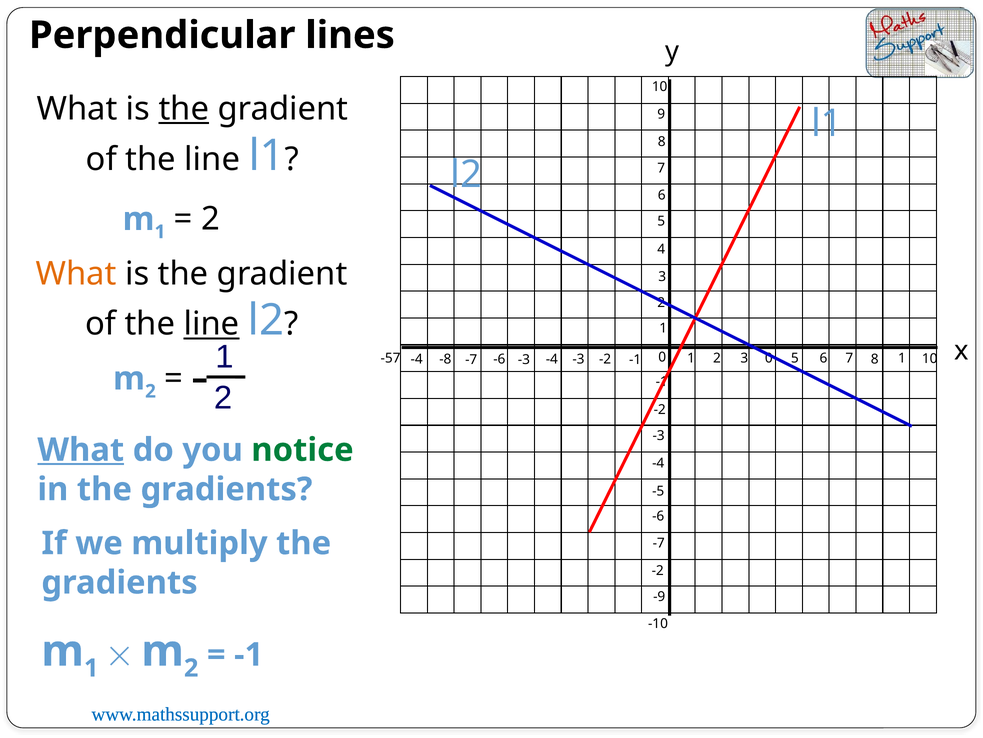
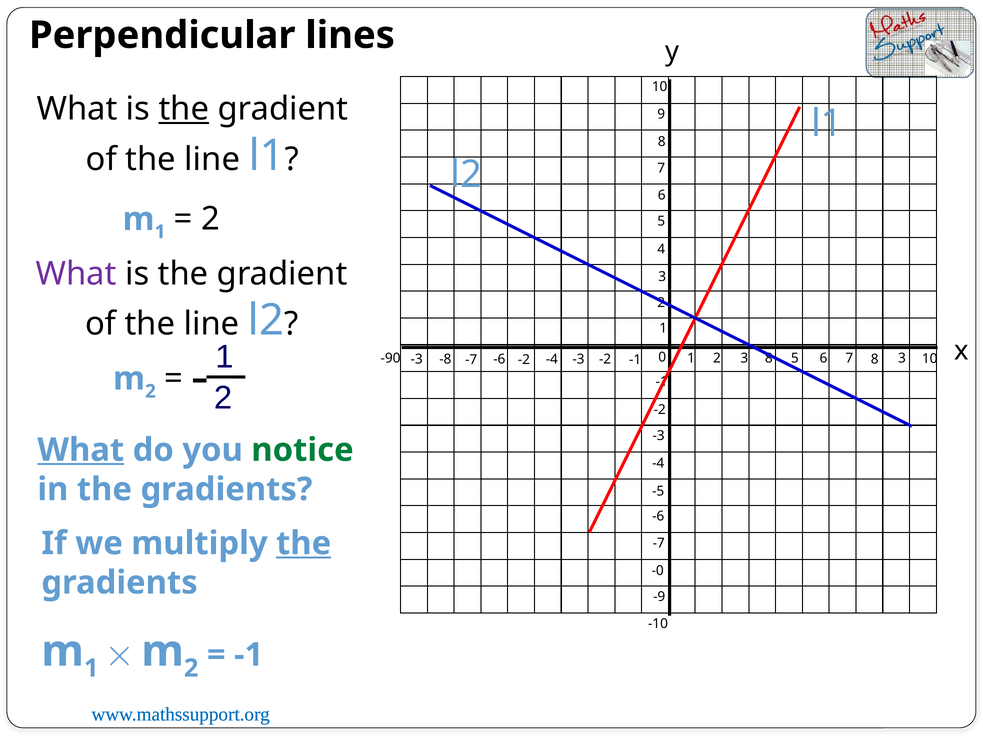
What colour: orange -> purple (76, 274)
line underline: present -> none (211, 324)
3 0: 0 -> 8 (769, 358)
8 1: 1 -> 3 (902, 358)
-57: -57 -> -90 (391, 358)
-4: -4 -> -3 (417, 359)
-6 -3: -3 -> -2 (524, 359)
the underline: none -> present (304, 543)
-2: -2 -> -0 (658, 570)
